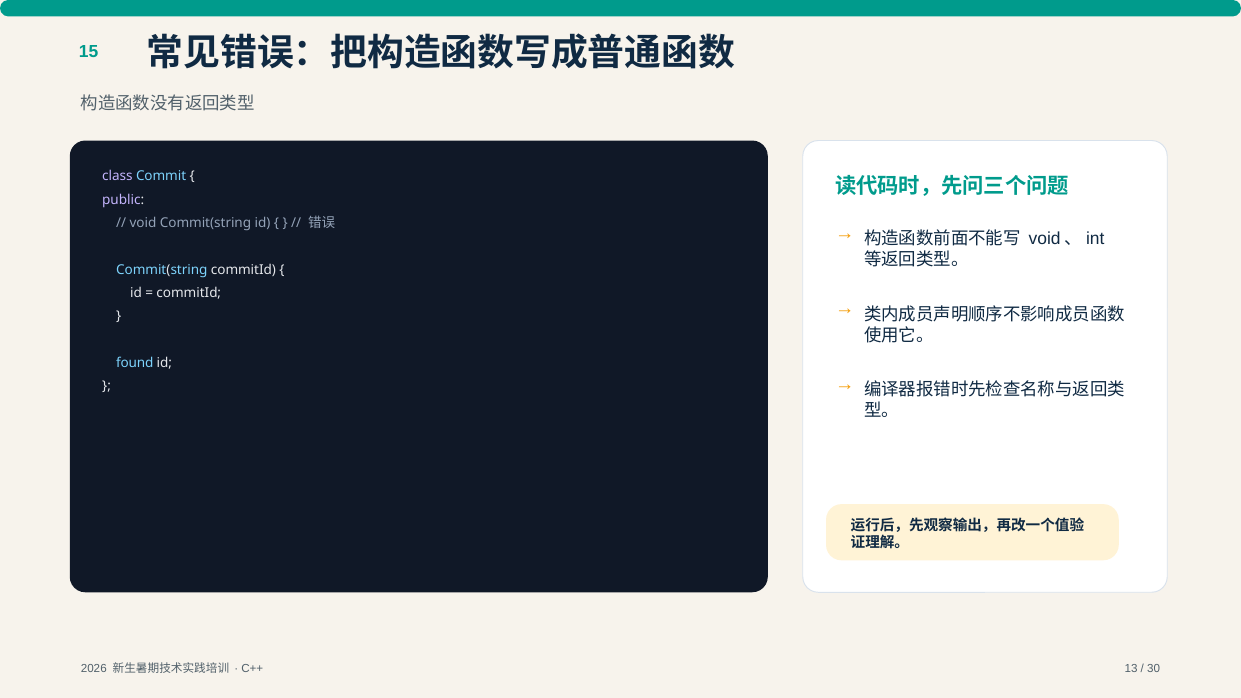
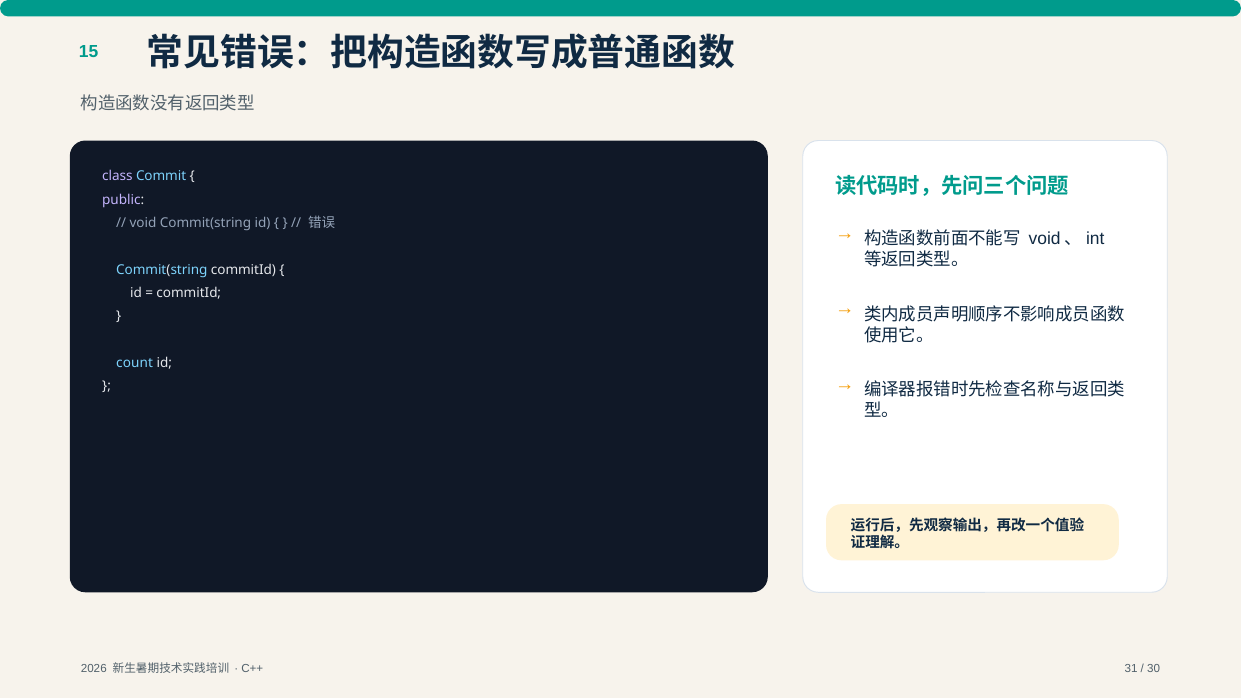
found: found -> count (135, 363)
13: 13 -> 31 (1131, 669)
